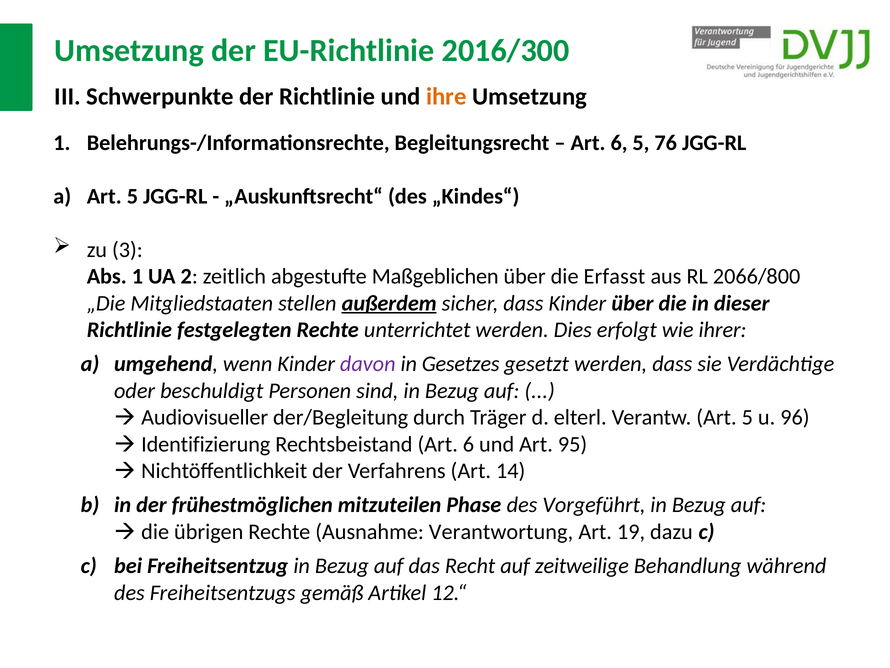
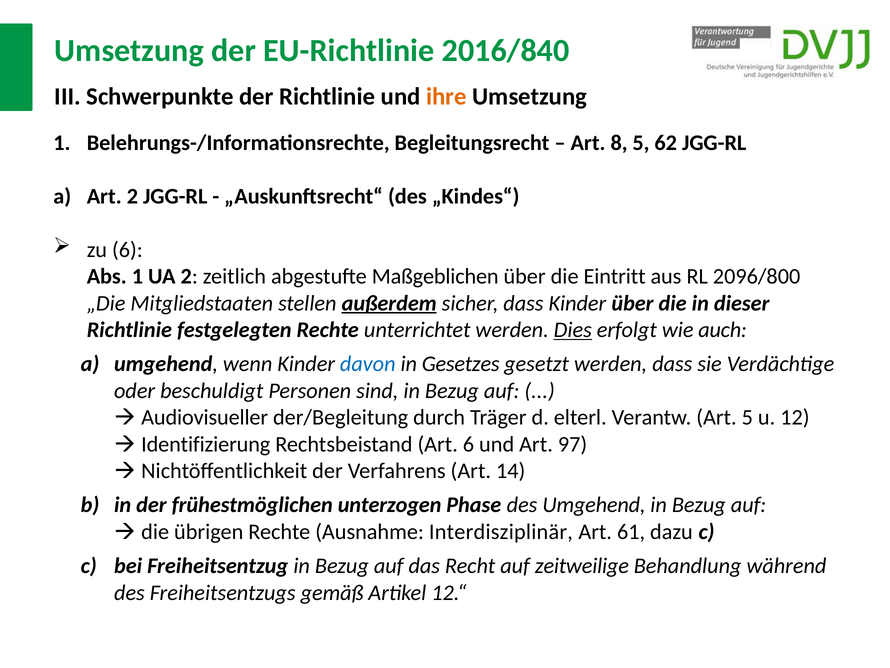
2016/300: 2016/300 -> 2016/840 (506, 50)
6: 6 -> 8 (619, 143)
76: 76 -> 62 (666, 143)
5: 5 -> 2 (132, 196)
zu 3: 3 -> 6 (127, 250)
Erfasst: Erfasst -> Eintritt (615, 276)
2066/800: 2066/800 -> 2096/800 (757, 276)
Dies underline: none -> present (573, 330)
ihrer: ihrer -> auch (723, 330)
davon colour: purple -> blue (368, 364)
96: 96 -> 12 (795, 417)
95: 95 -> 97 (573, 444)
mitzuteilen: mitzuteilen -> unterzogen (390, 505)
des Vorgeführt: Vorgeführt -> Umgehend (594, 505)
Verantwortung: Verantwortung -> Interdisziplinär (501, 531)
19: 19 -> 61 (631, 531)
